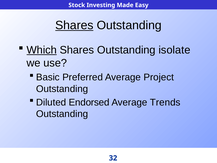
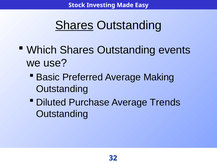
Which underline: present -> none (42, 50)
isolate: isolate -> events (174, 50)
Project: Project -> Making (159, 77)
Endorsed: Endorsed -> Purchase (89, 102)
